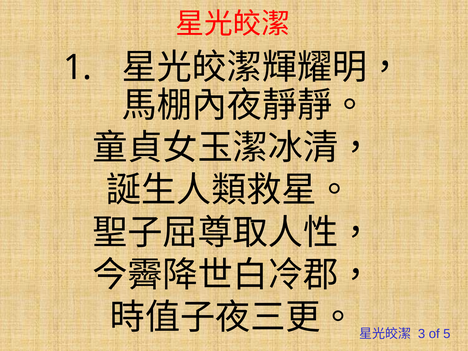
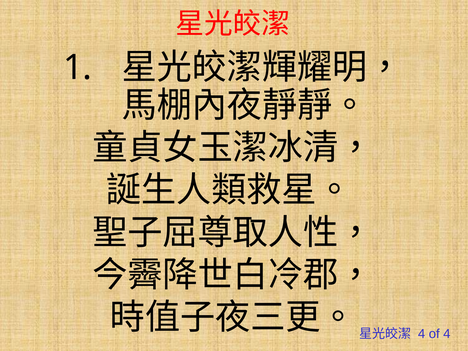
3: 3 -> 4 (422, 334)
of 5: 5 -> 4 (447, 334)
